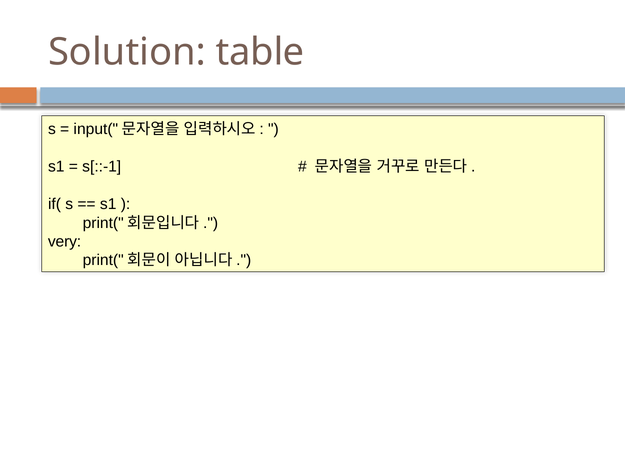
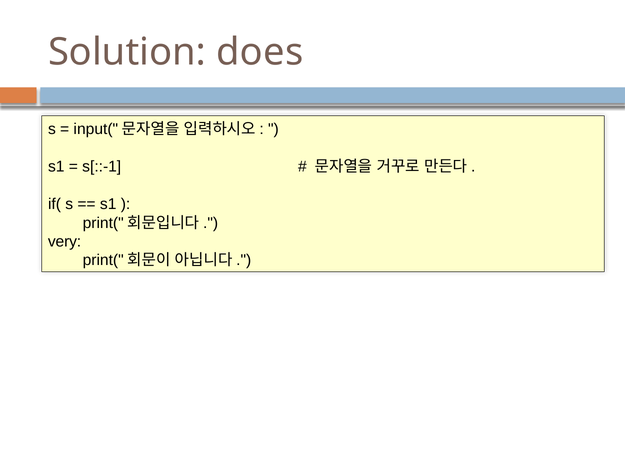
table: table -> does (260, 52)
